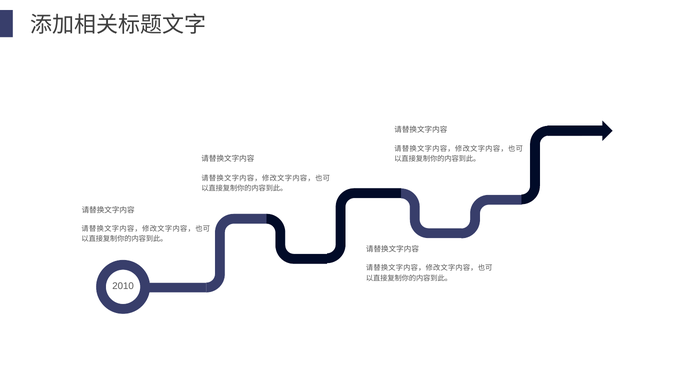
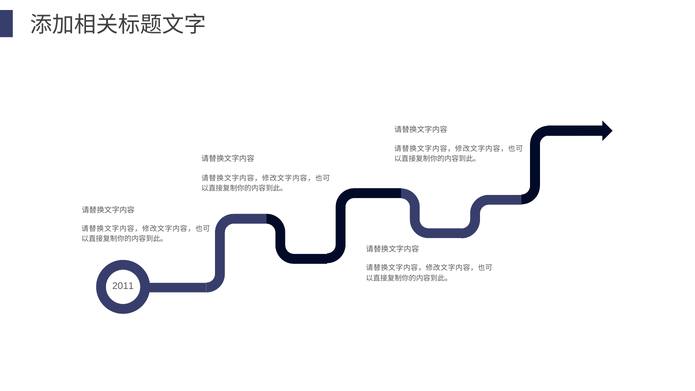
2010: 2010 -> 2011 (123, 286)
